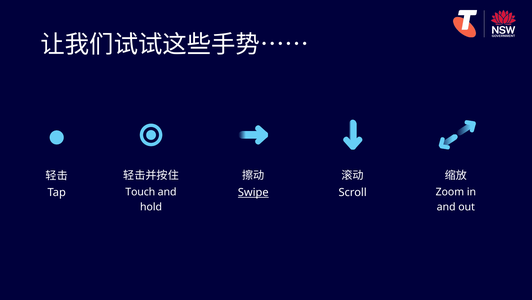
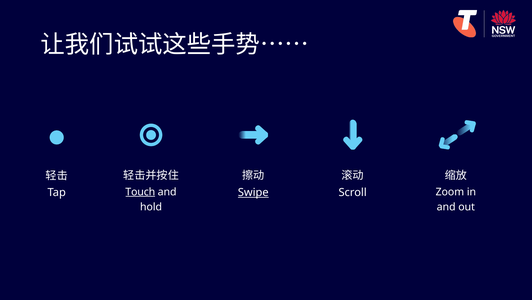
Touch underline: none -> present (140, 191)
